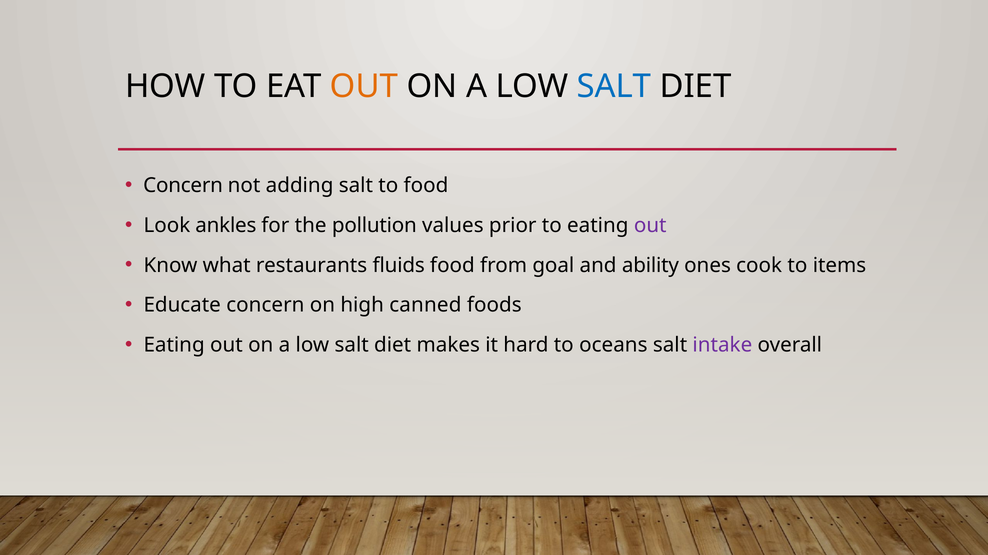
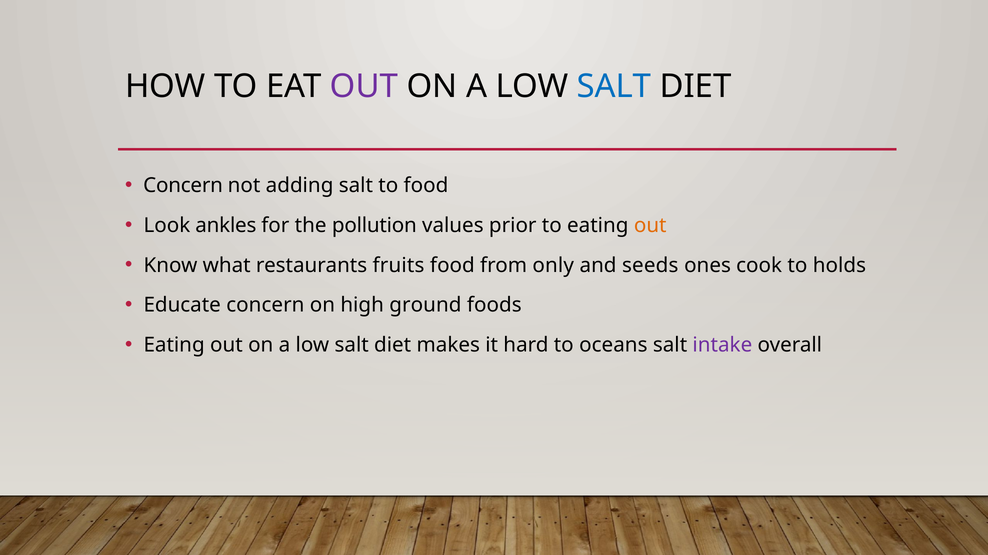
OUT colour: orange -> purple (364, 87)
out colour: purple -> orange (650, 226)
fluids: fluids -> fruits (399, 266)
goal: goal -> only (553, 266)
ability: ability -> seeds (650, 266)
items: items -> holds (839, 266)
canned: canned -> ground (425, 306)
